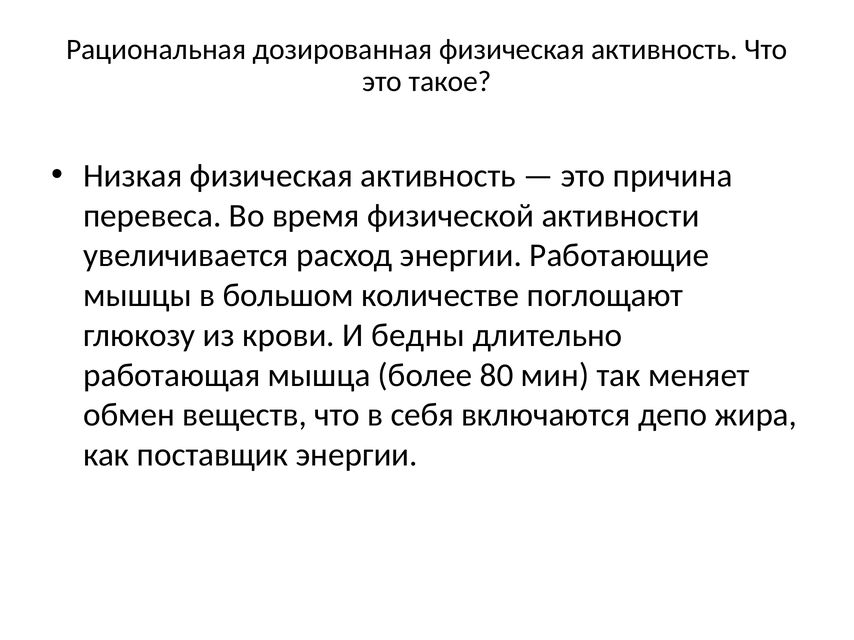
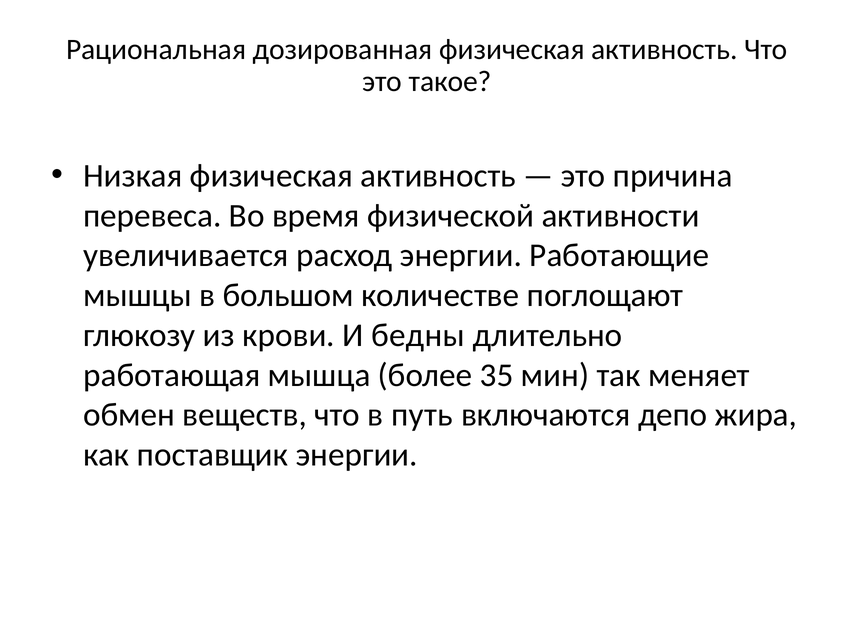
80: 80 -> 35 (497, 375)
себя: себя -> путь (422, 415)
